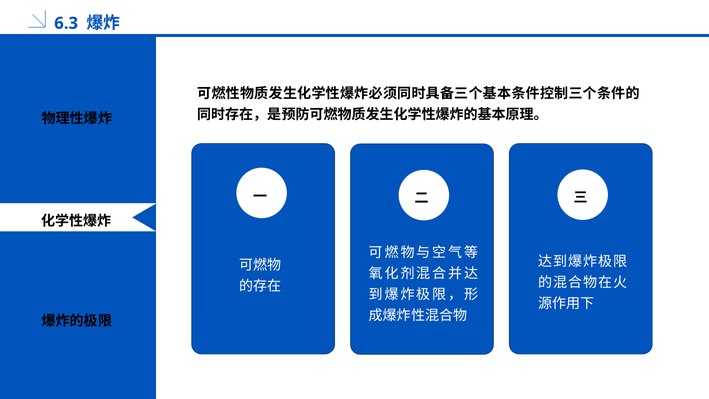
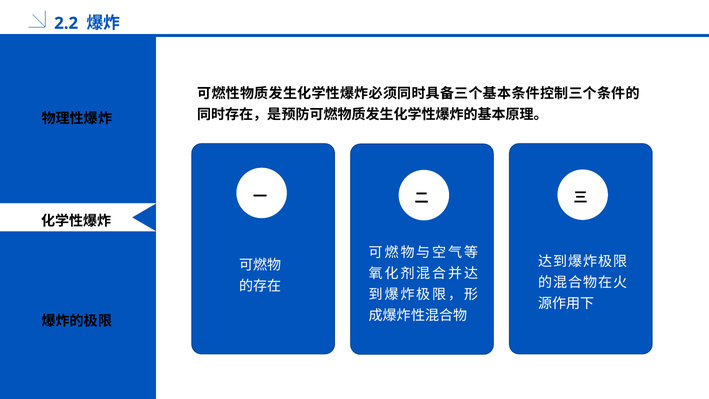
6.3: 6.3 -> 2.2 (66, 23)
